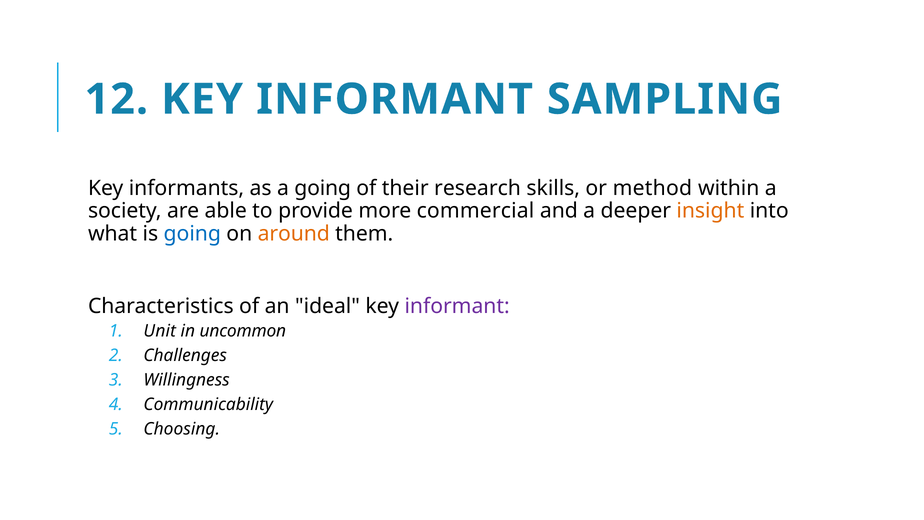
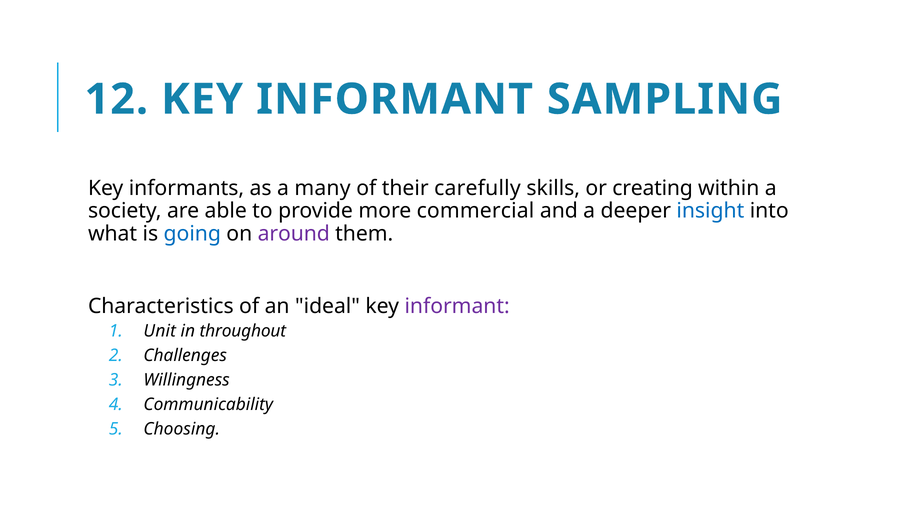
a going: going -> many (322, 188)
research: research -> carefully (477, 188)
method: method -> creating (653, 188)
insight colour: orange -> blue (710, 211)
around colour: orange -> purple (294, 234)
uncommon: uncommon -> throughout (243, 331)
